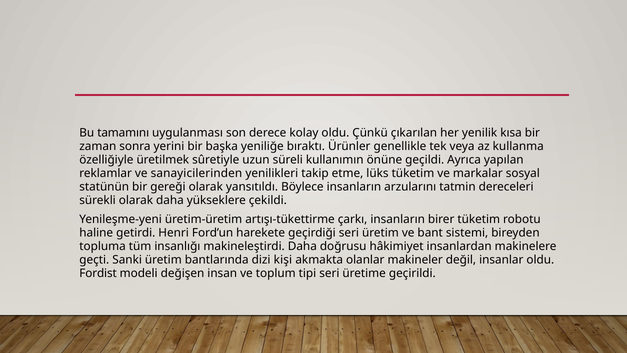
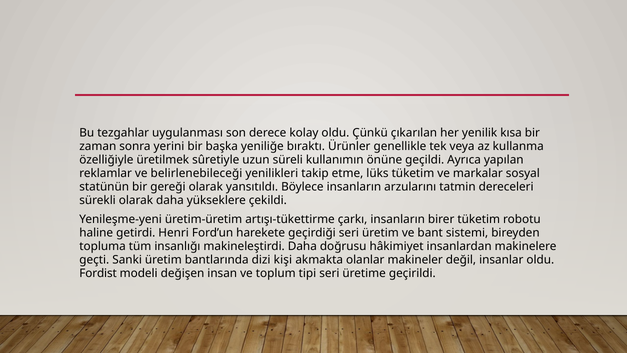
tamamını: tamamını -> tezgahlar (123, 133)
sanayicilerinden: sanayicilerinden -> belirlenebileceği (196, 173)
